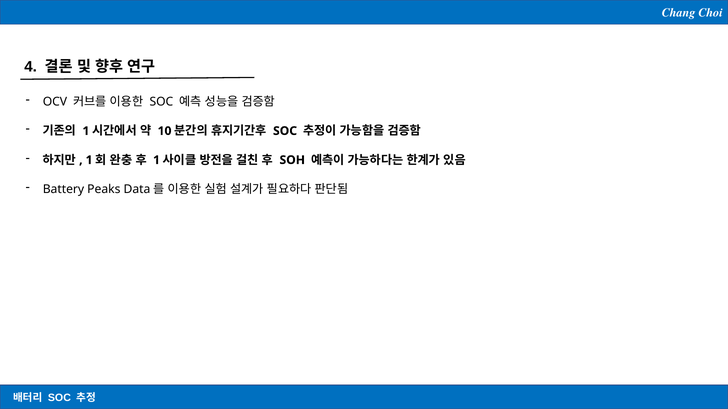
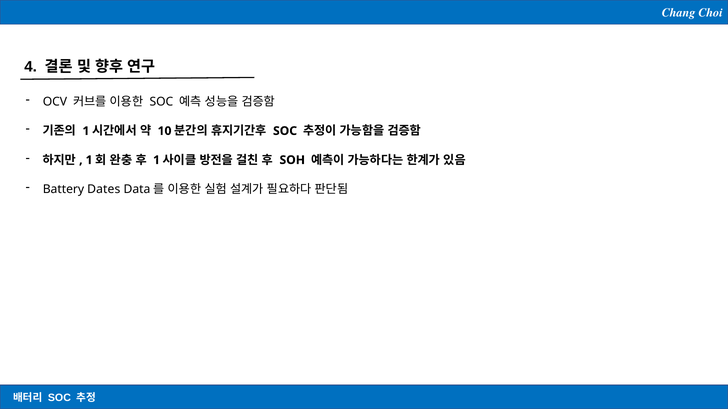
Peaks: Peaks -> Dates (104, 189)
